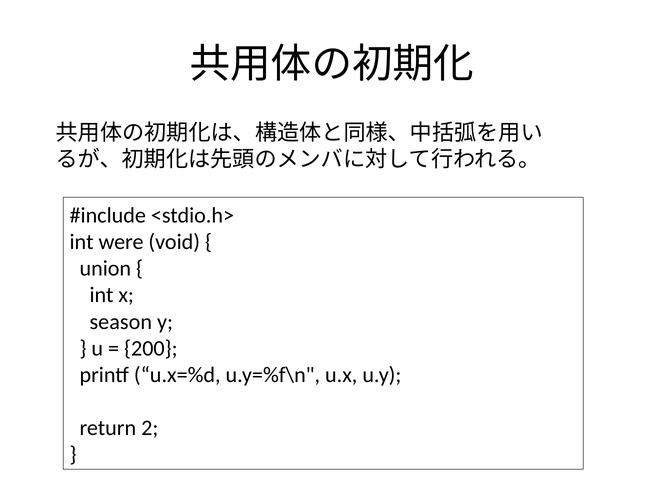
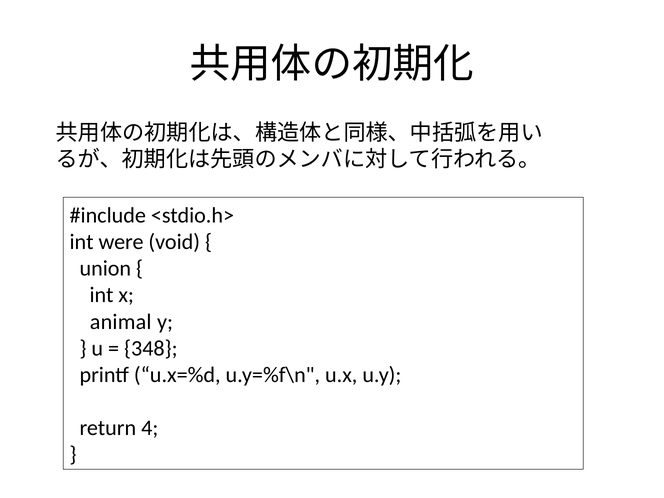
season: season -> animal (121, 322)
200: 200 -> 348 (151, 348)
2: 2 -> 4 (150, 428)
